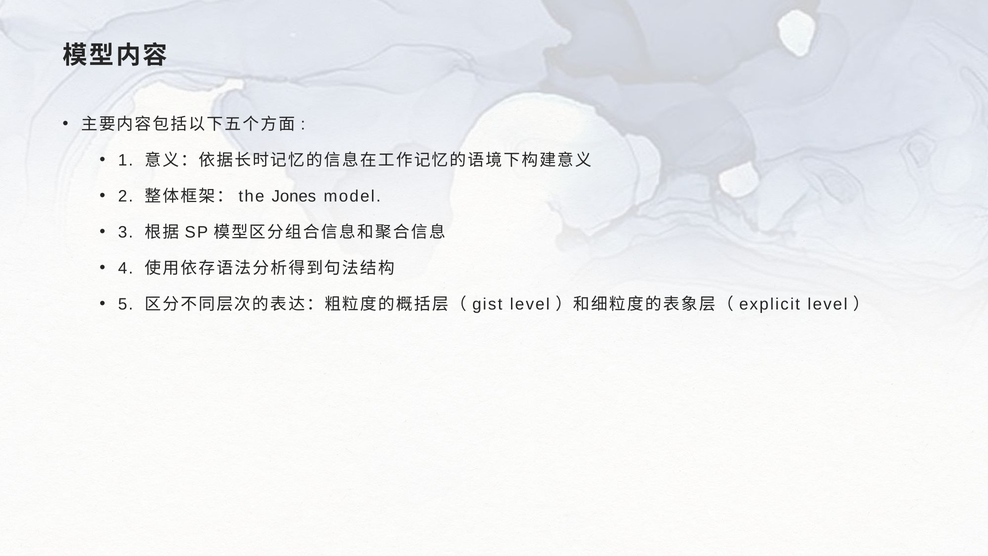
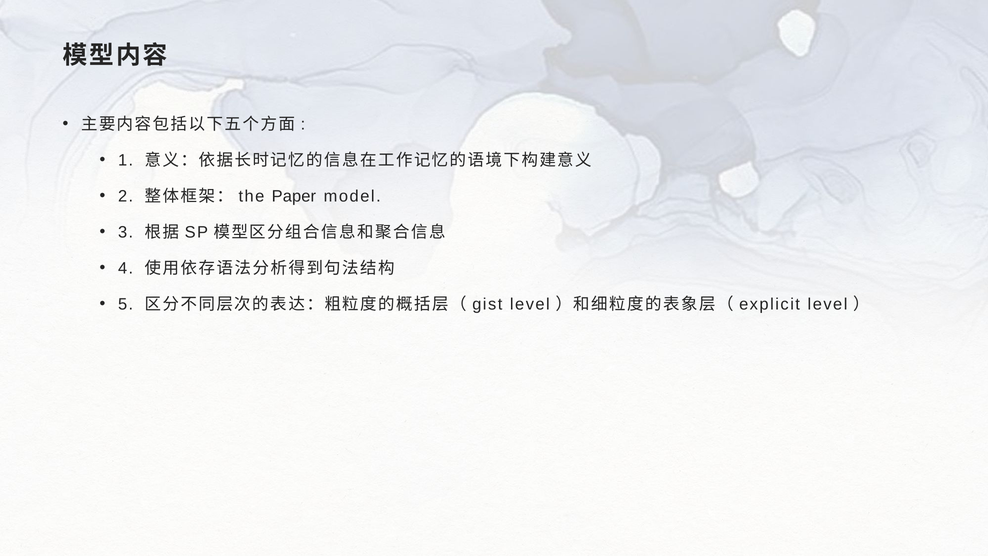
Jones: Jones -> Paper (294, 196)
